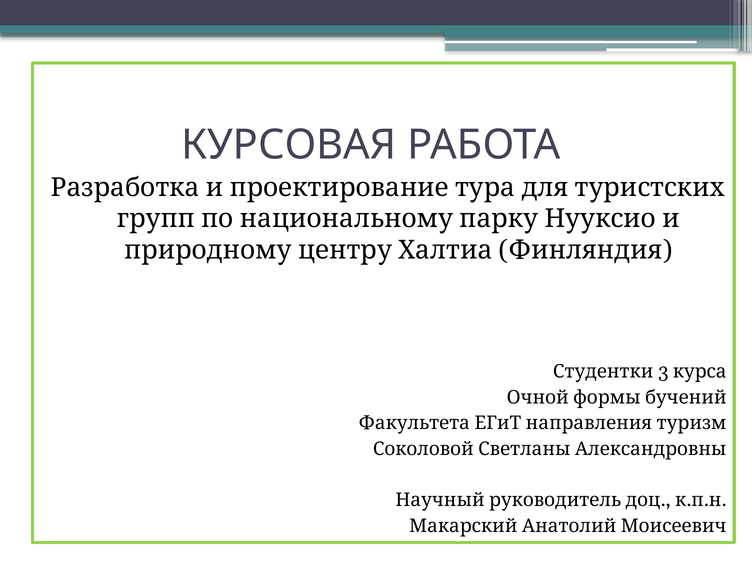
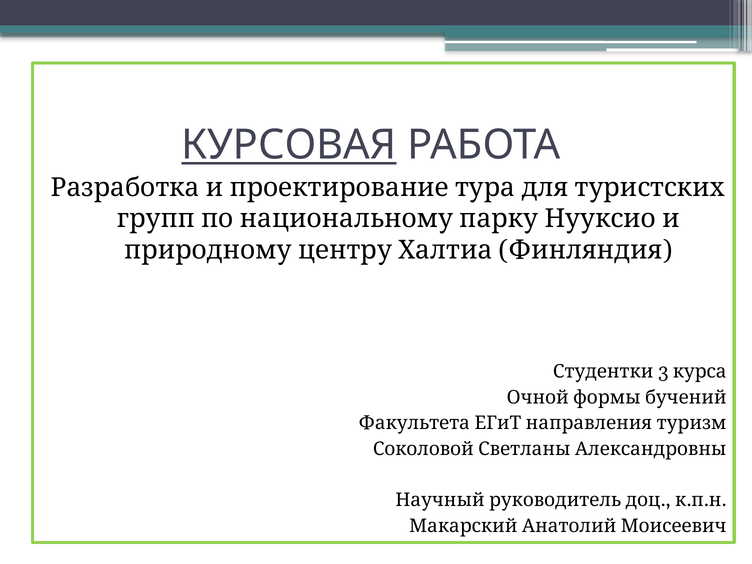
КУРСОВАЯ underline: none -> present (289, 145)
